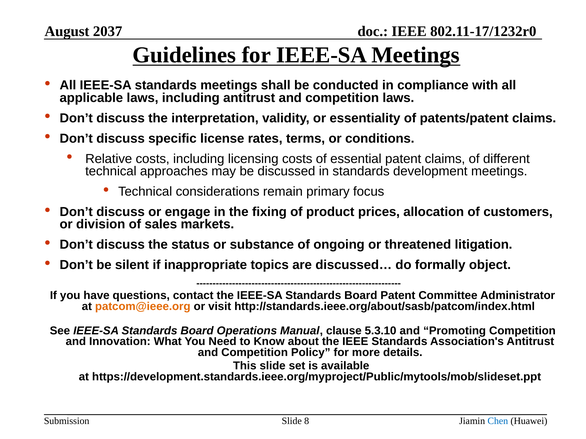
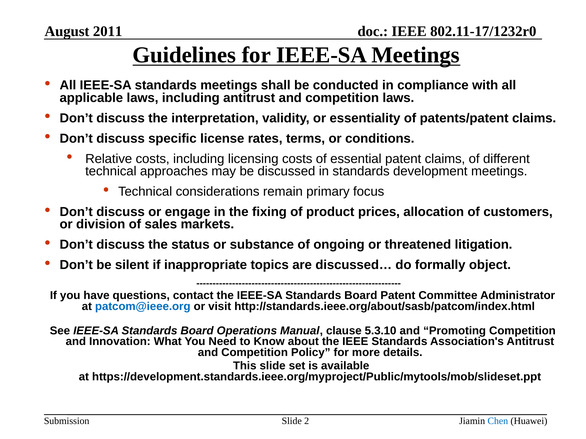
2037: 2037 -> 2011 (108, 31)
patcom@ieee.org colour: orange -> blue (143, 307)
8: 8 -> 2 (307, 422)
